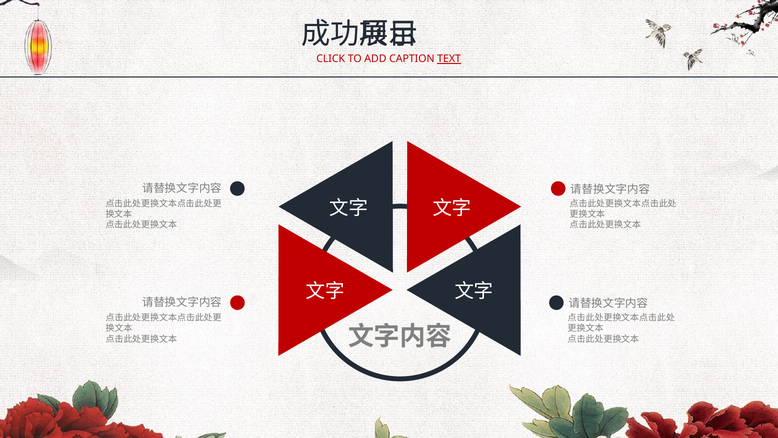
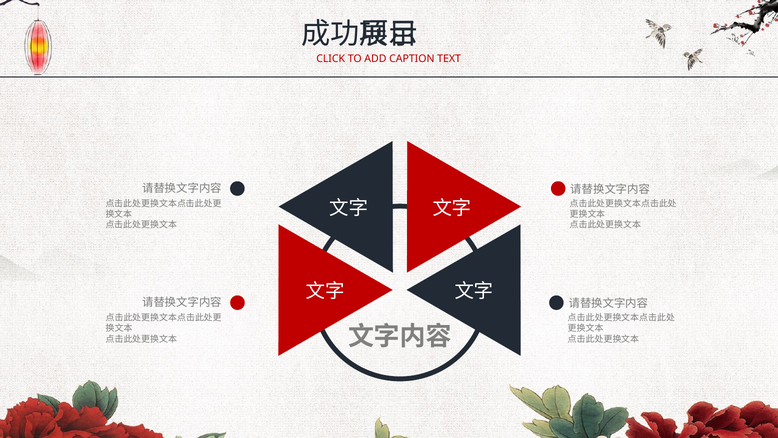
TEXT underline: present -> none (449, 59)
